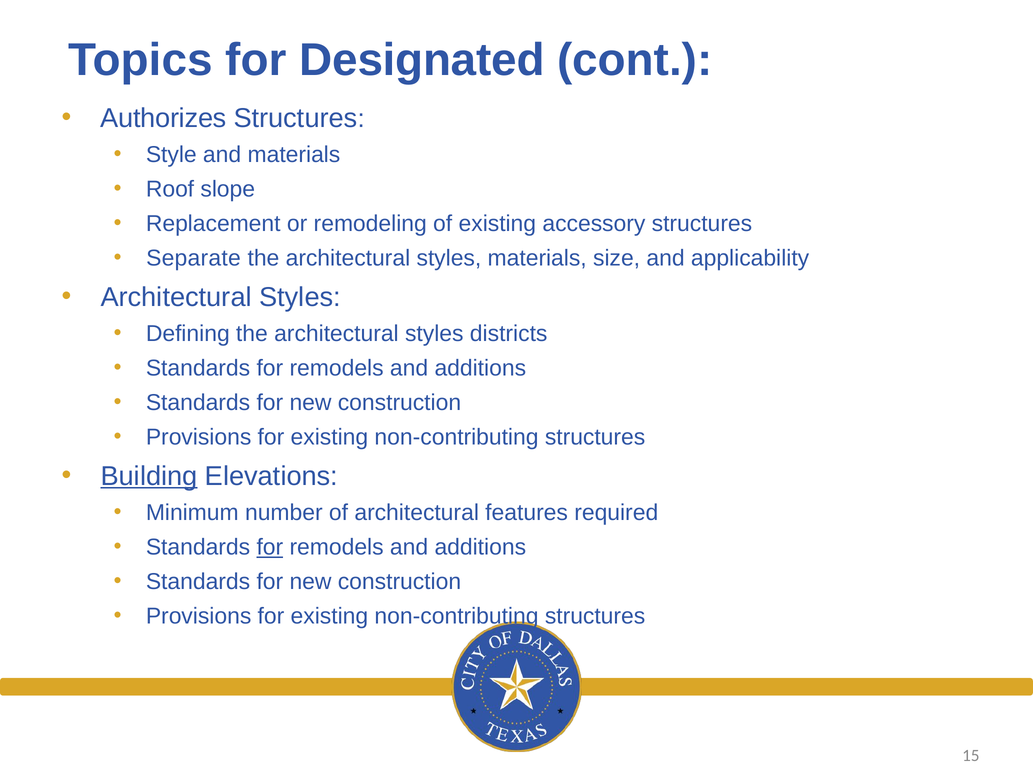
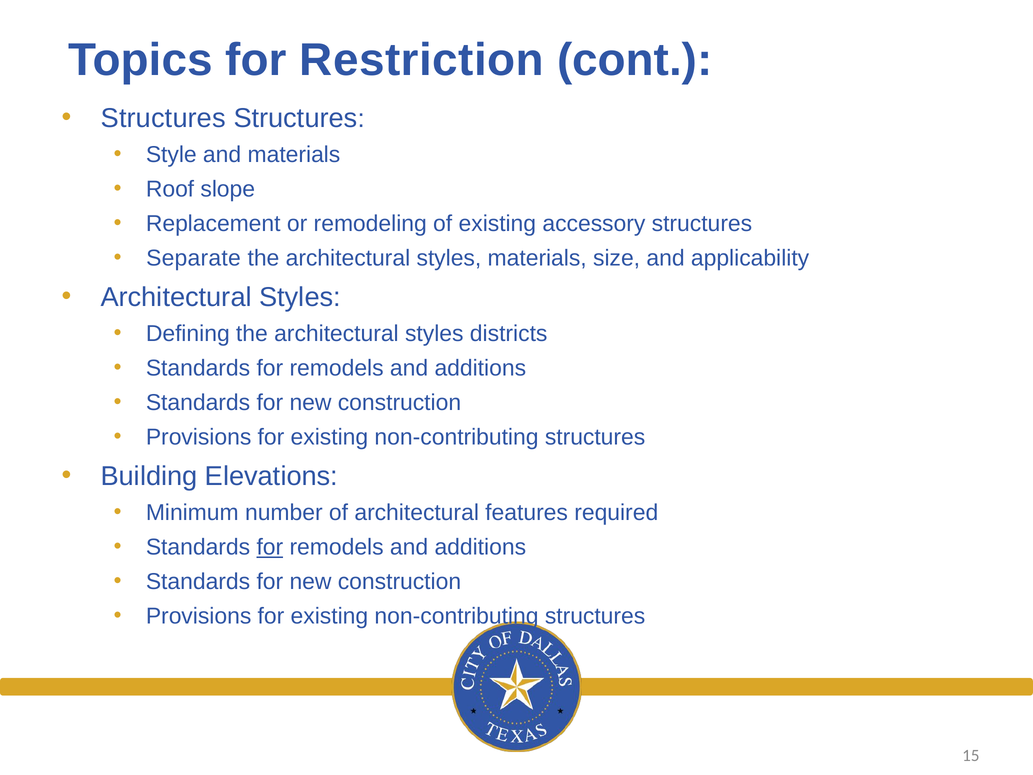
Designated: Designated -> Restriction (422, 60)
Authorizes: Authorizes -> Structures (163, 118)
Building underline: present -> none (149, 476)
